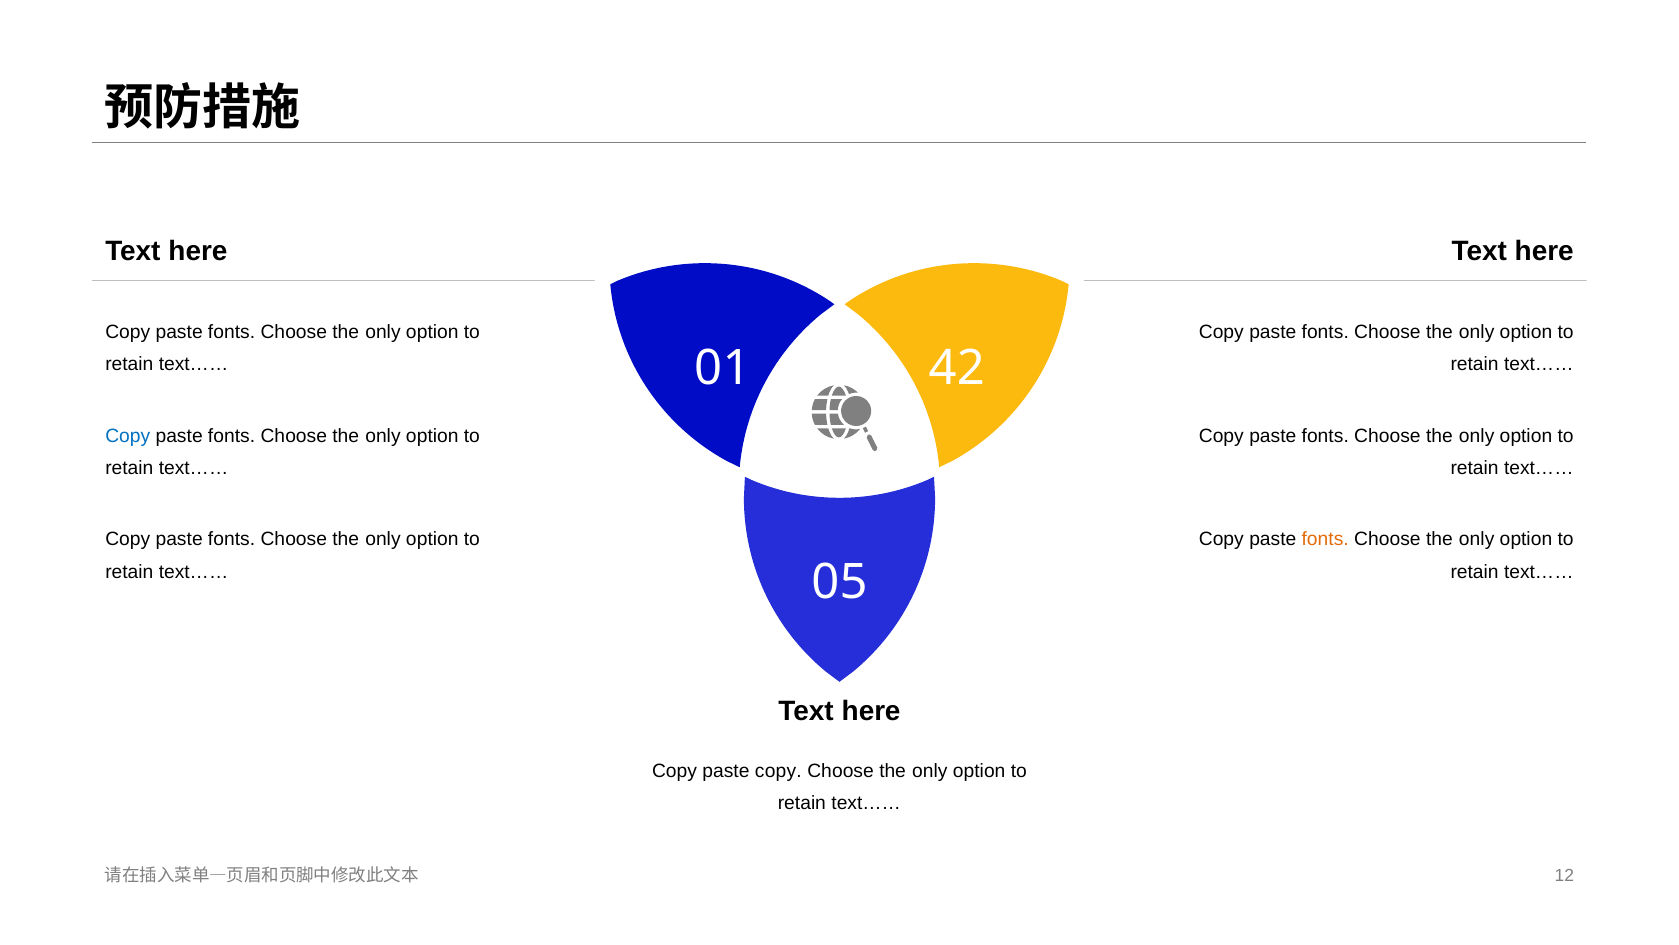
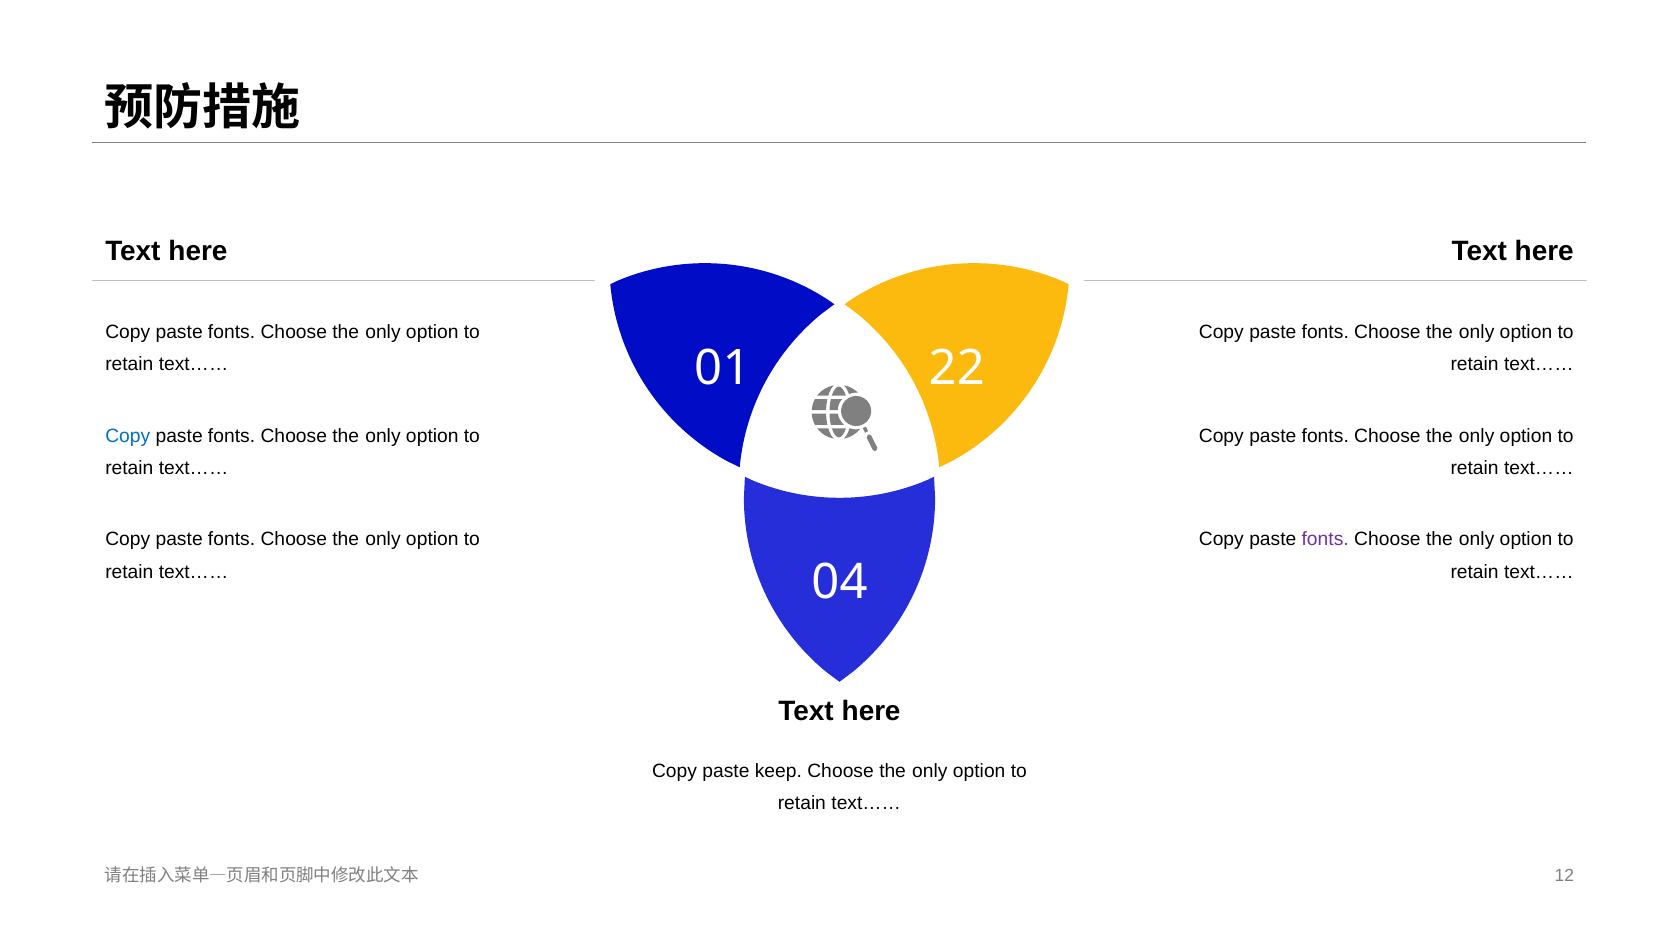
1 4: 4 -> 2 (943, 368)
fonts colour: orange -> purple (1325, 539)
5: 5 -> 4 (854, 582)
paste copy: copy -> keep (778, 770)
